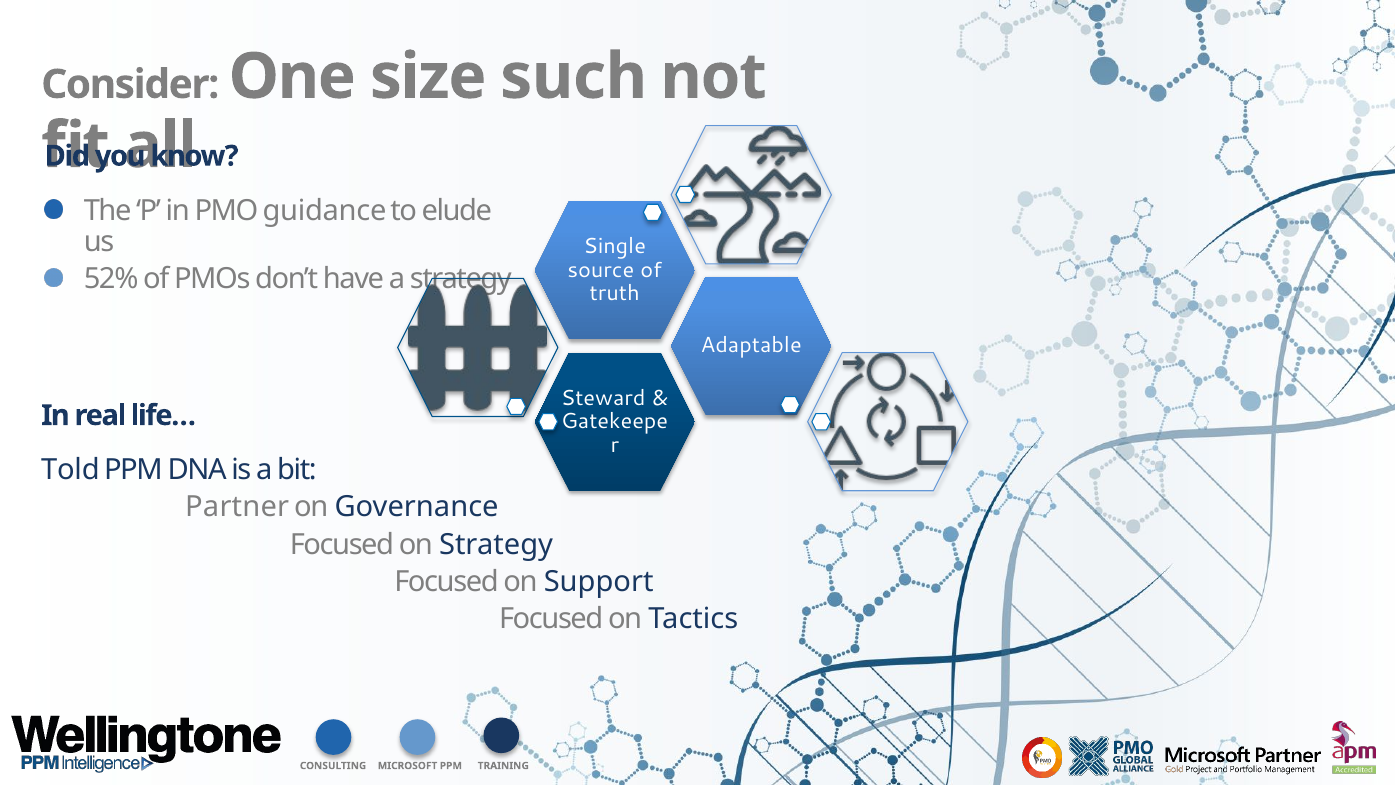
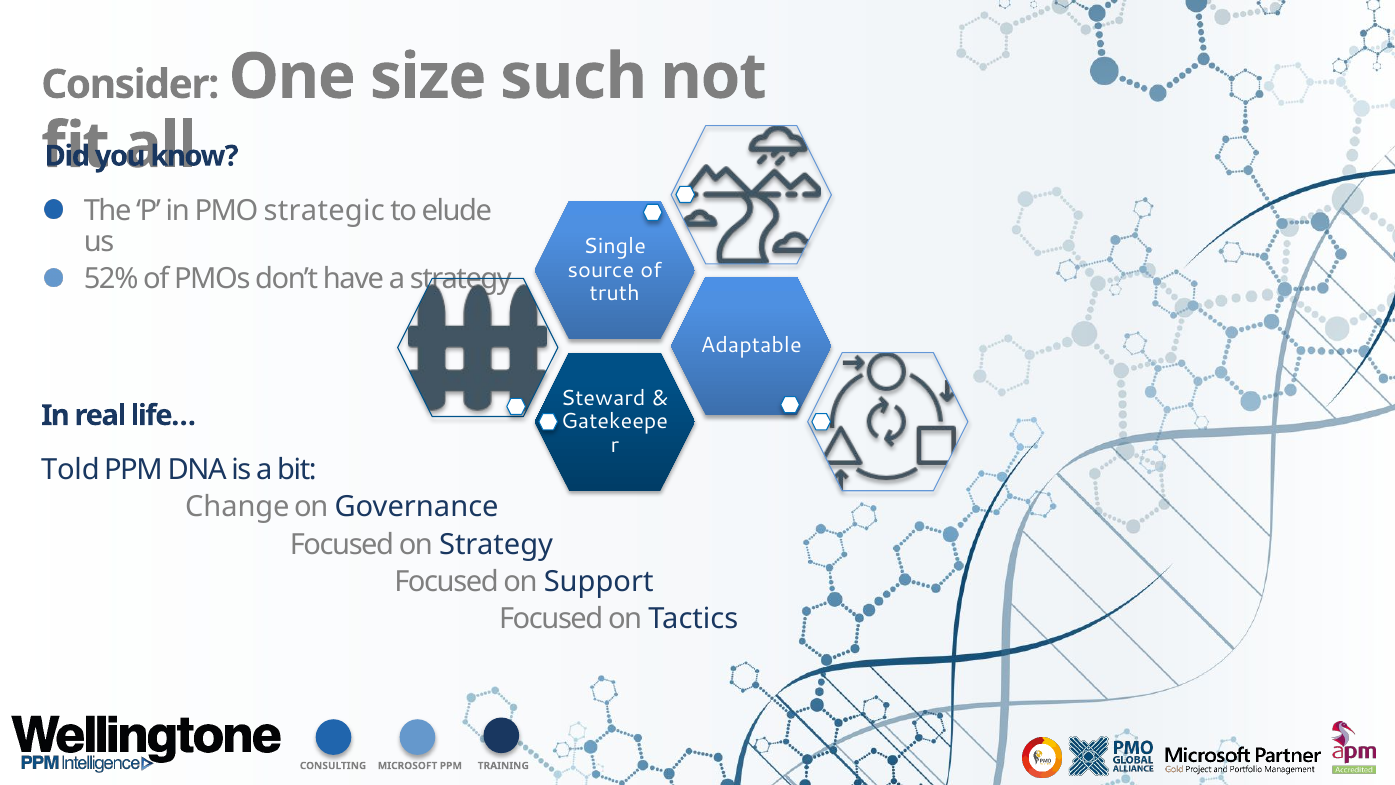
guidance: guidance -> strategic (324, 211)
Partner: Partner -> Change (237, 507)
